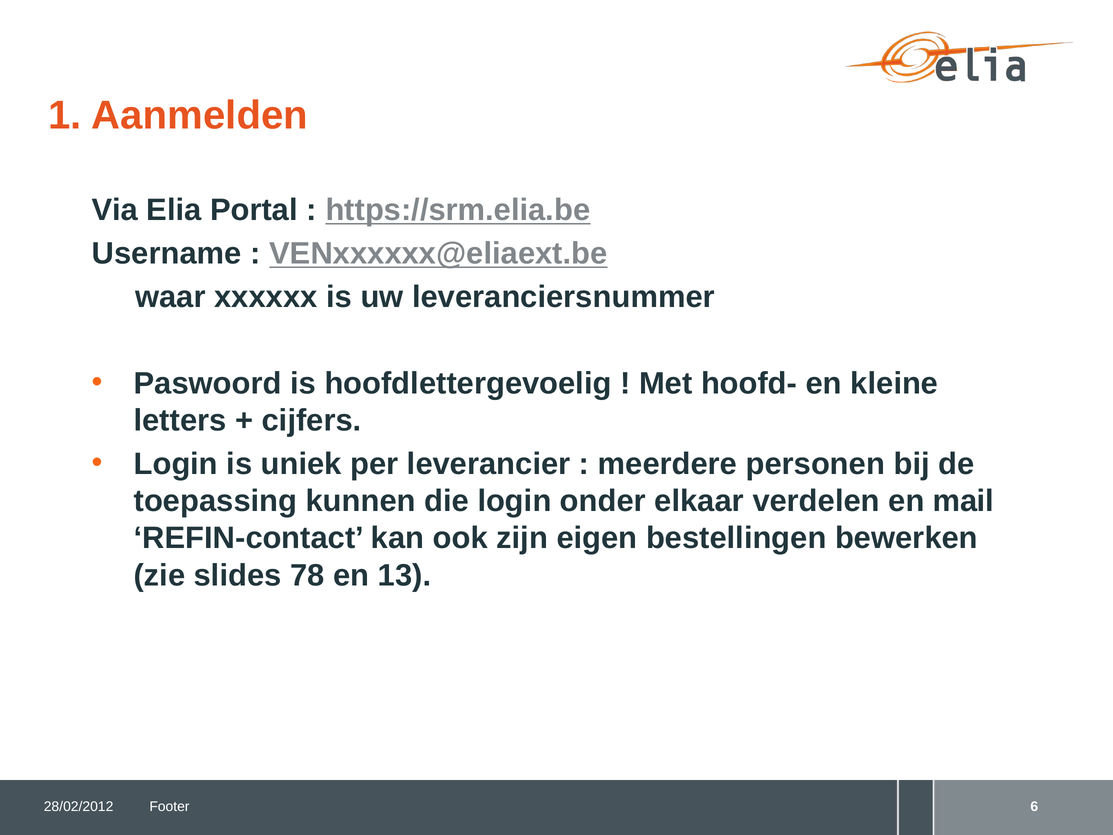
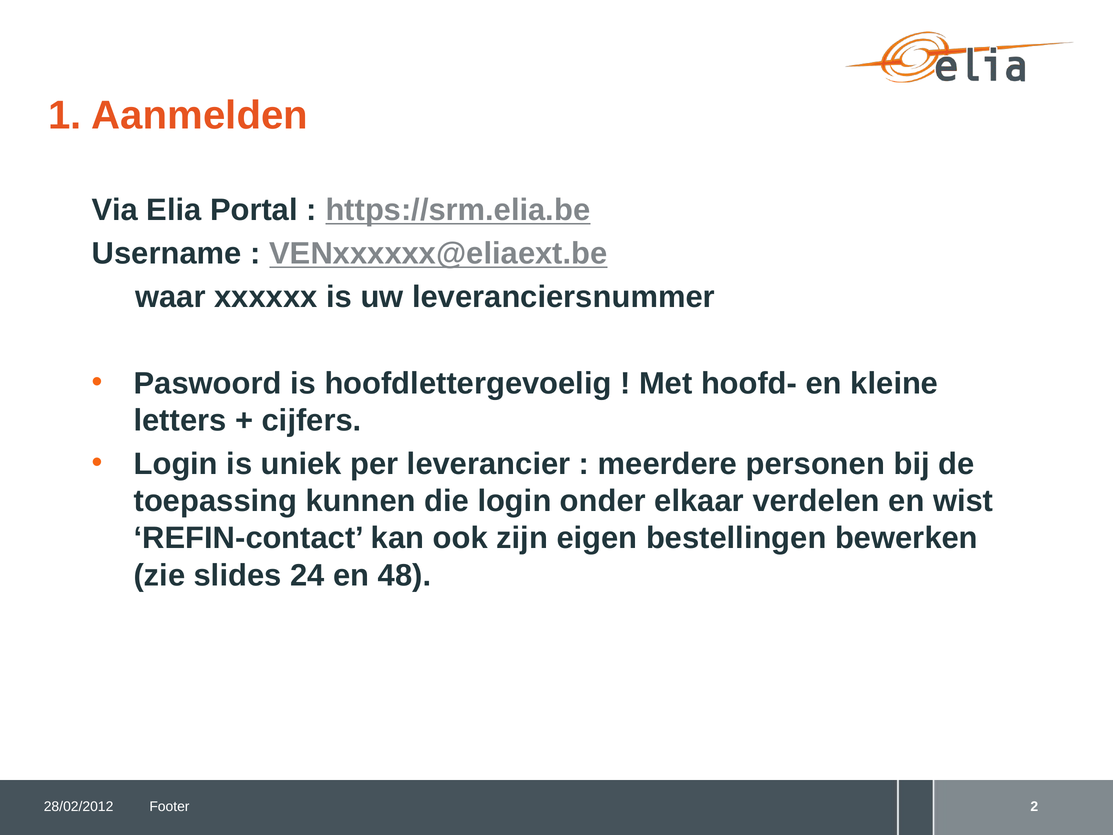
mail: mail -> wist (963, 501)
78: 78 -> 24 (307, 575)
13: 13 -> 48 (405, 575)
6: 6 -> 2 (1034, 806)
